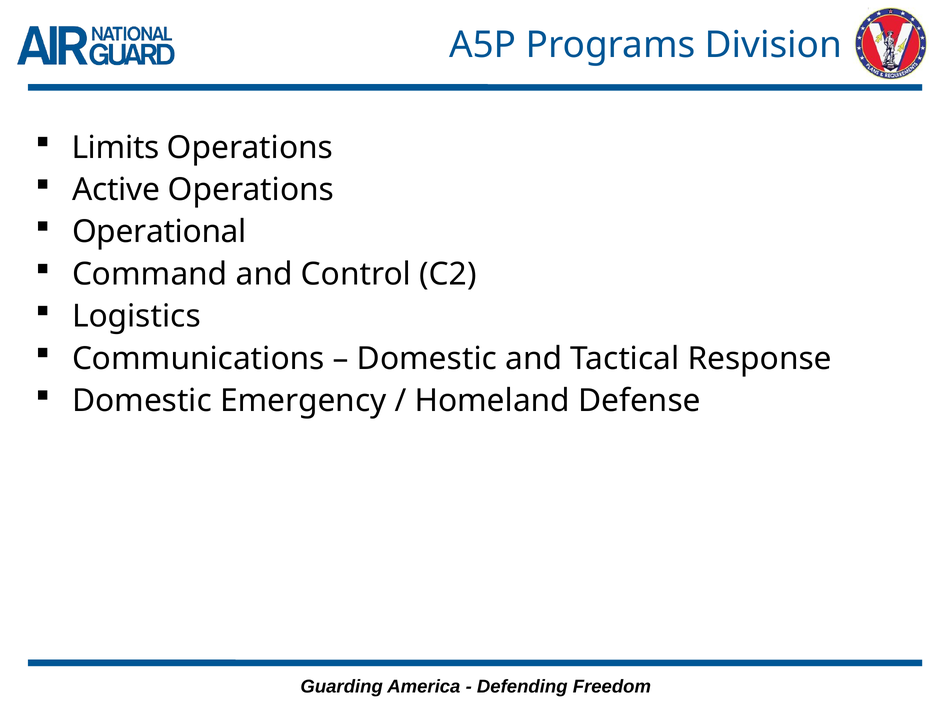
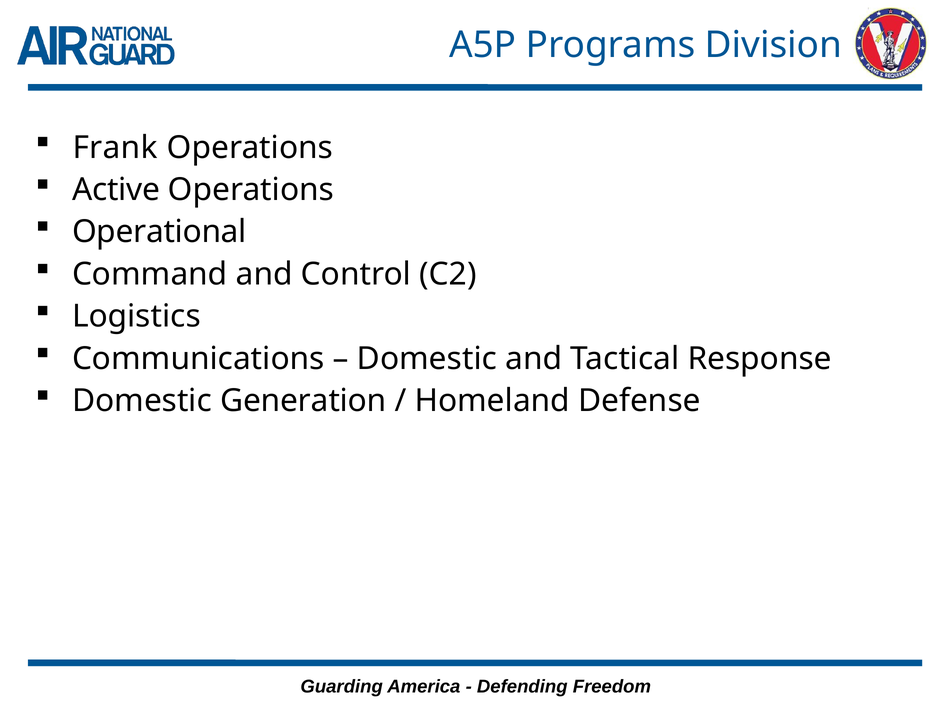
Limits: Limits -> Frank (115, 148)
Emergency: Emergency -> Generation (303, 401)
